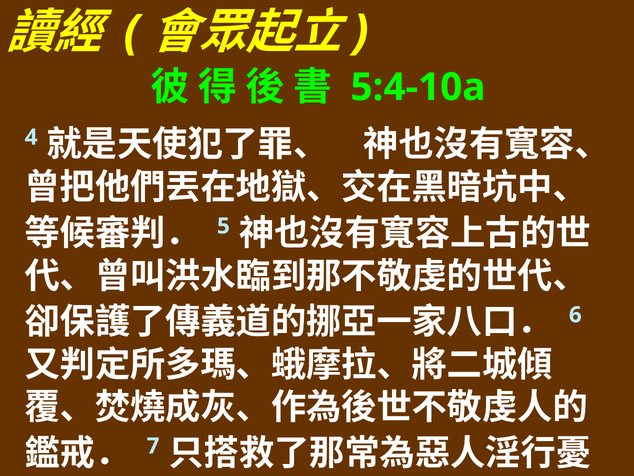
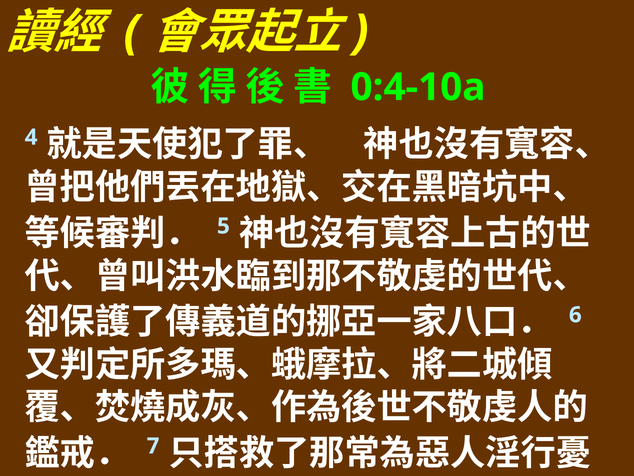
5:4-10a: 5:4-10a -> 0:4-10a (418, 87)
